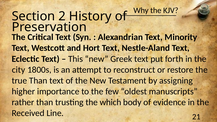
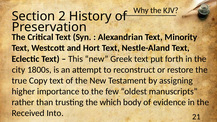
true Than: Than -> Copy (38, 81)
Line: Line -> Into (55, 113)
